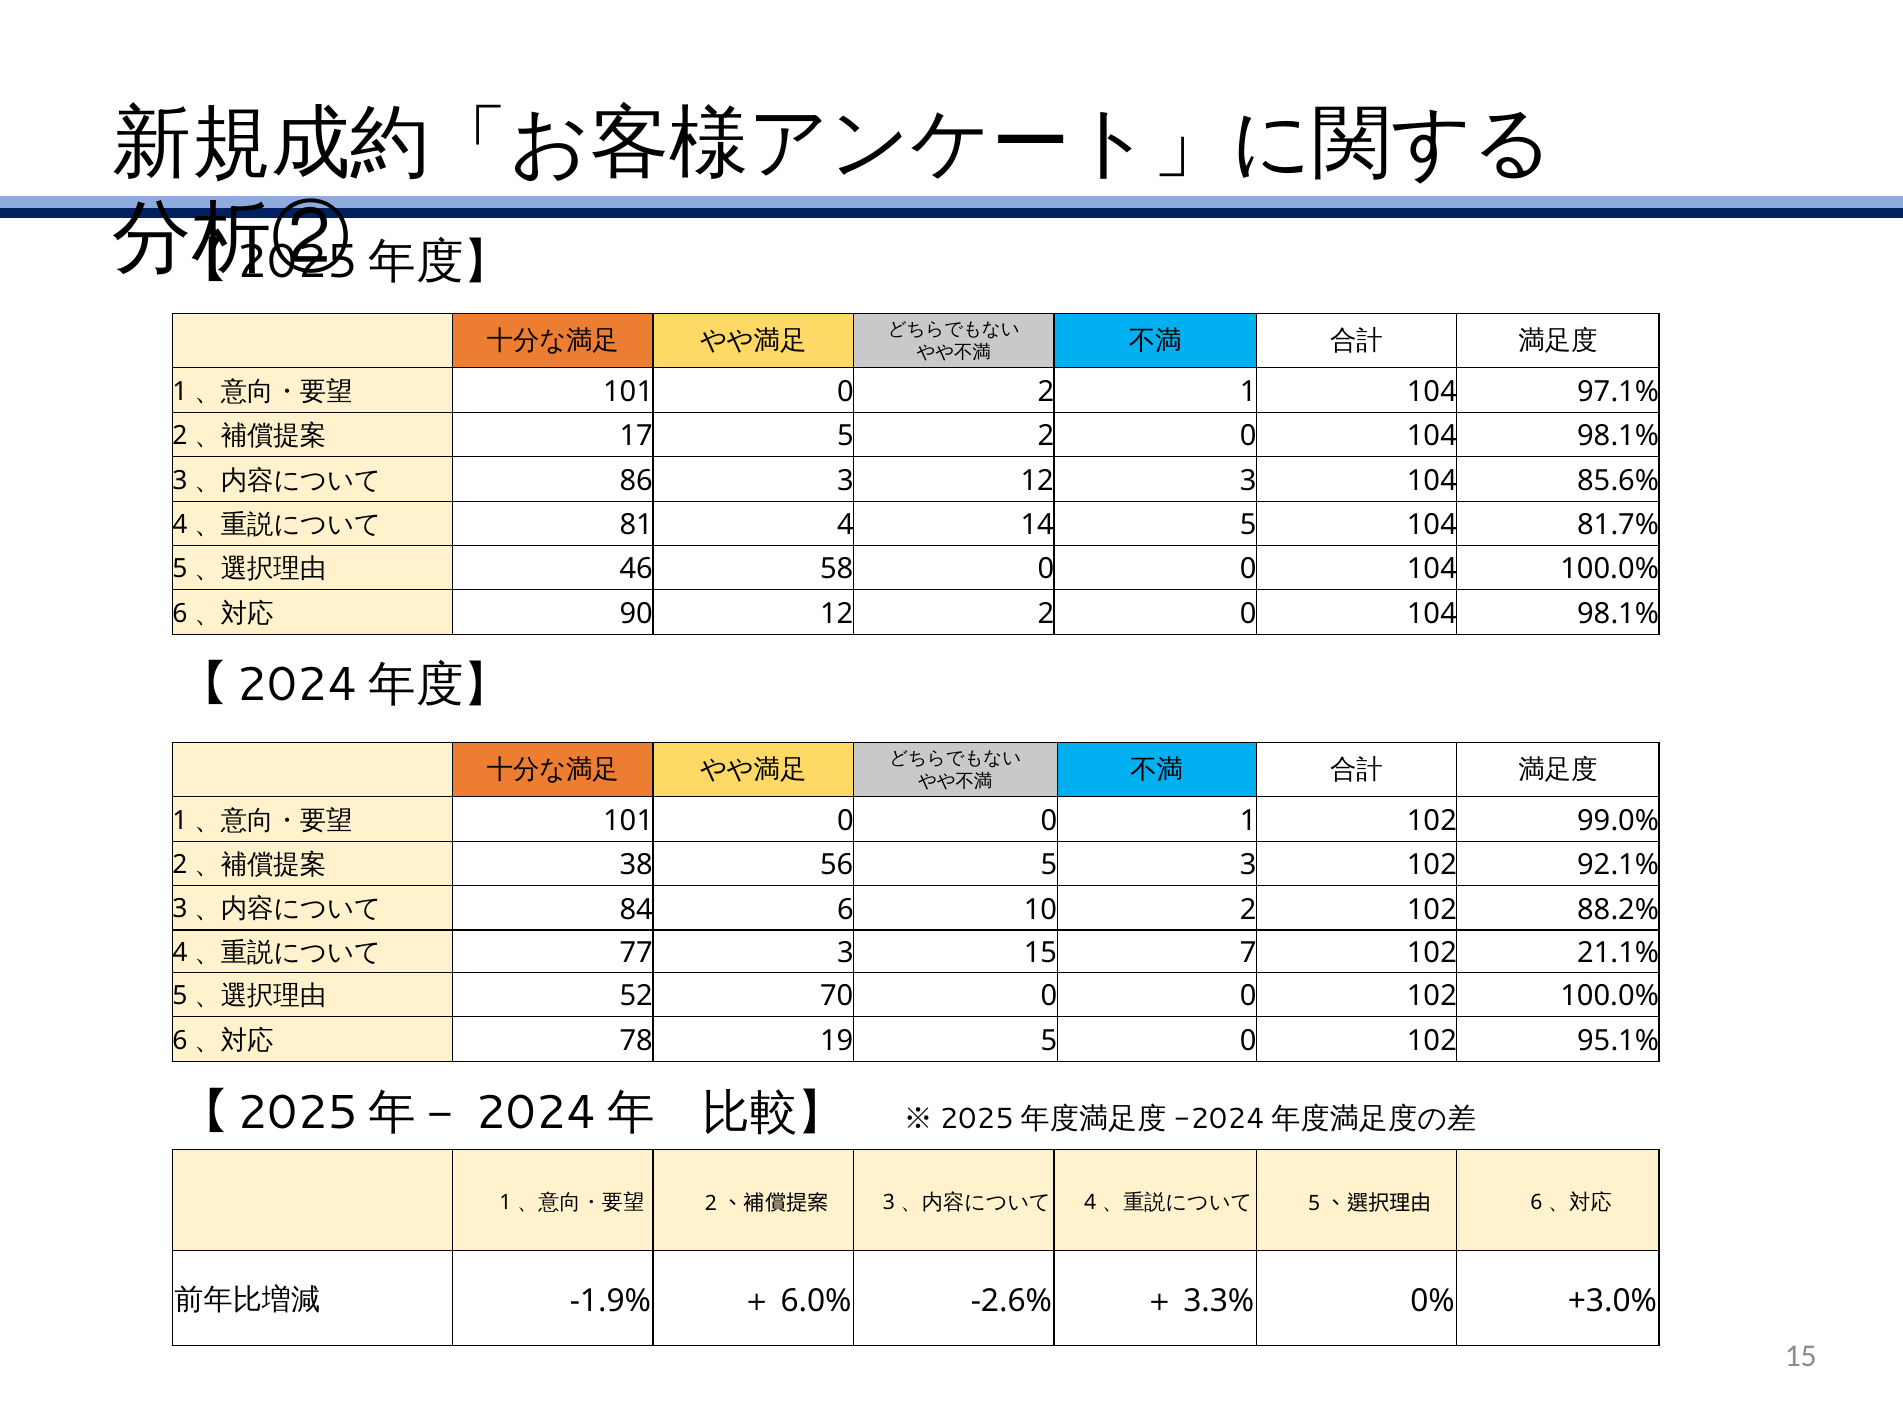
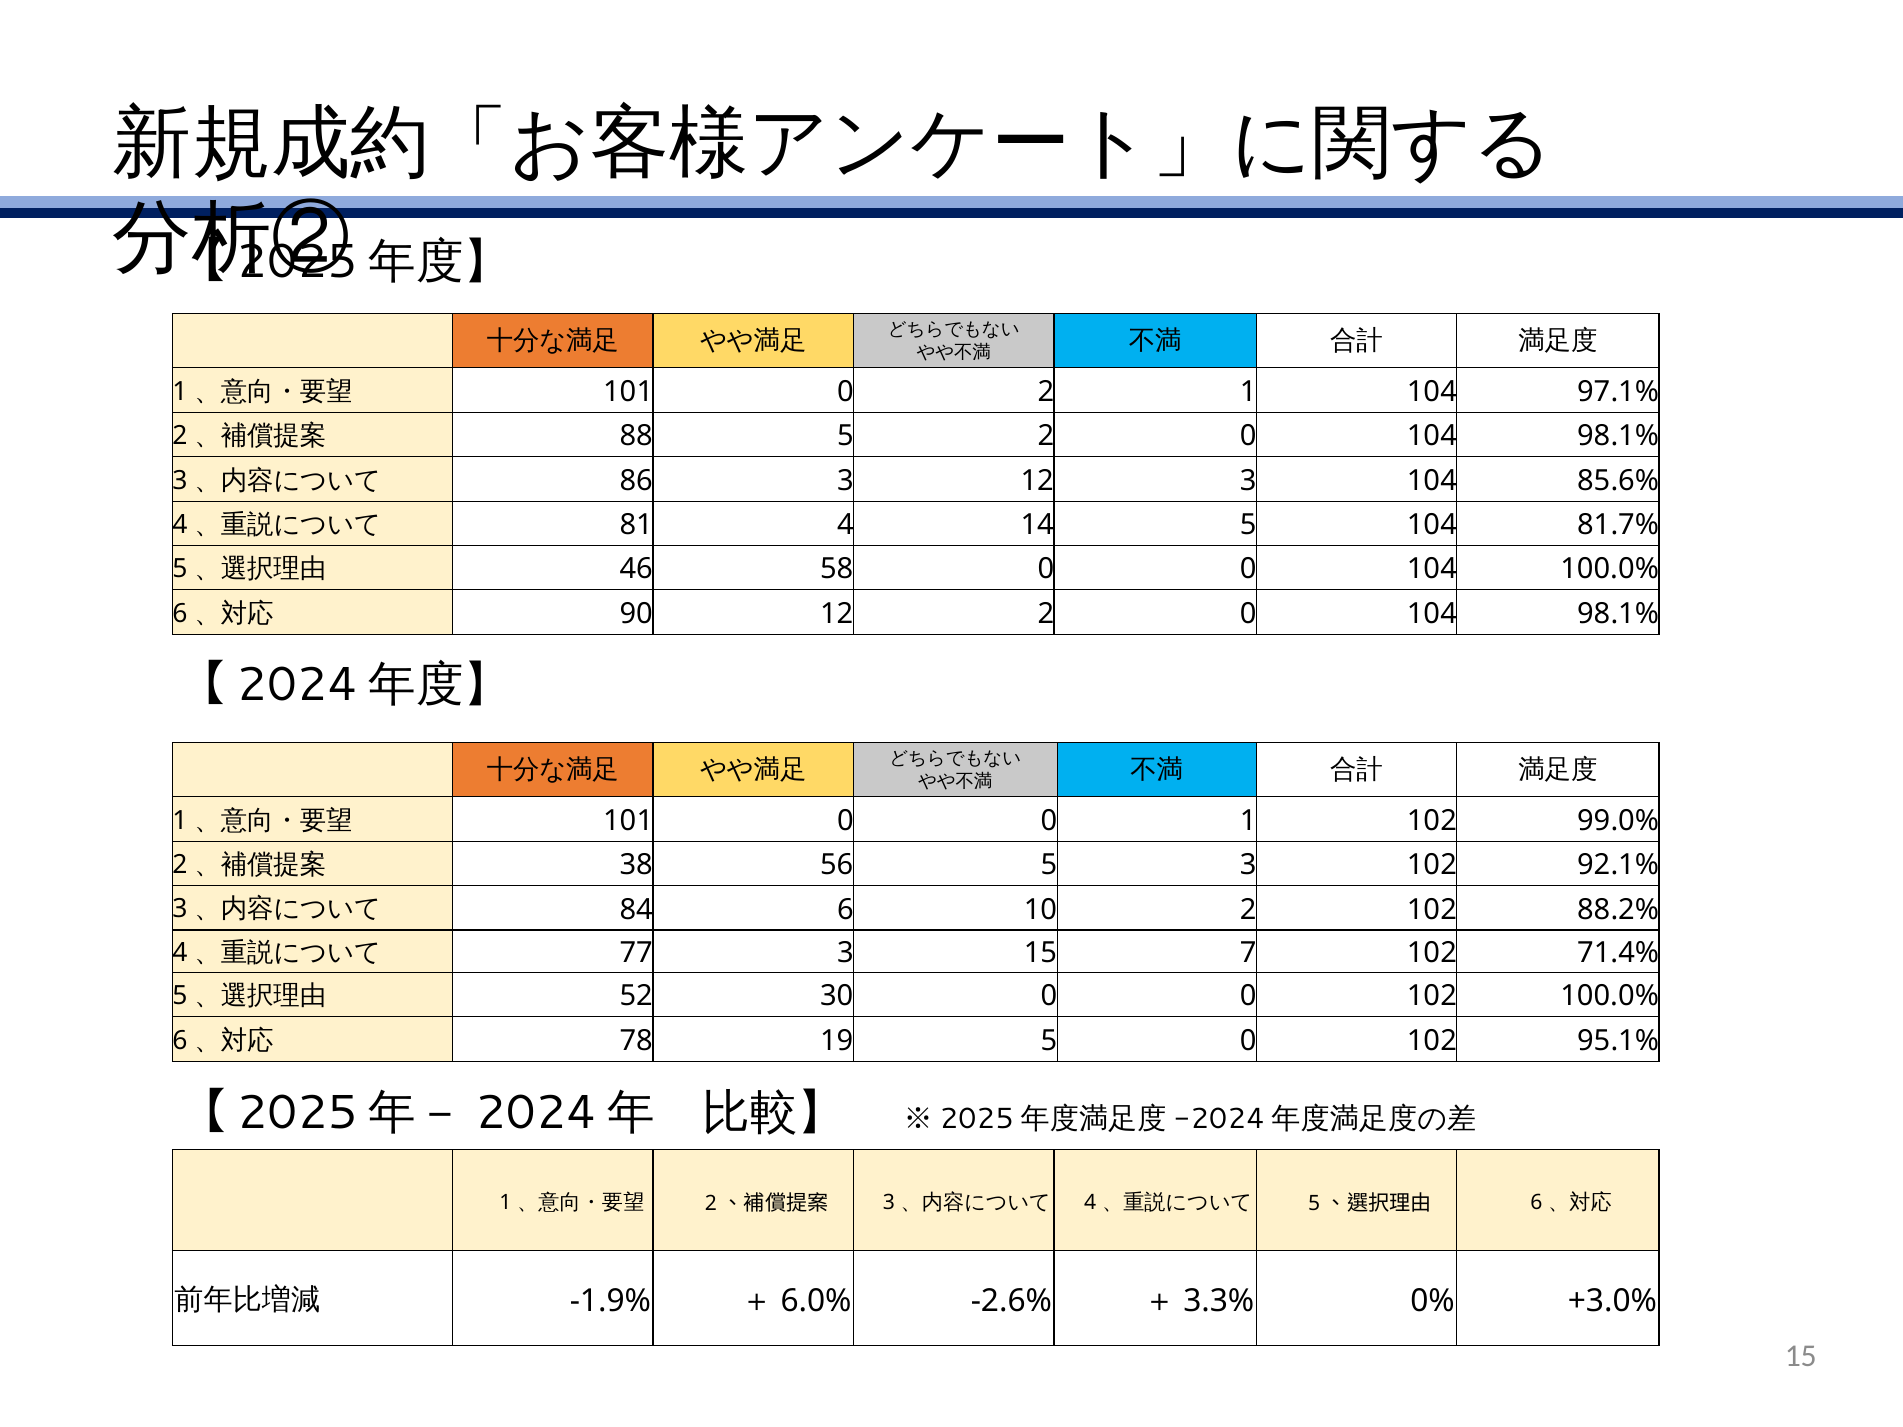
17: 17 -> 88 (636, 436)
21.1%: 21.1% -> 71.4% (1618, 953)
70: 70 -> 30 (837, 996)
